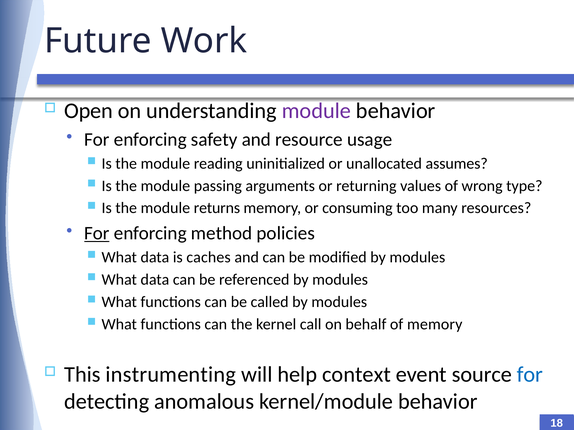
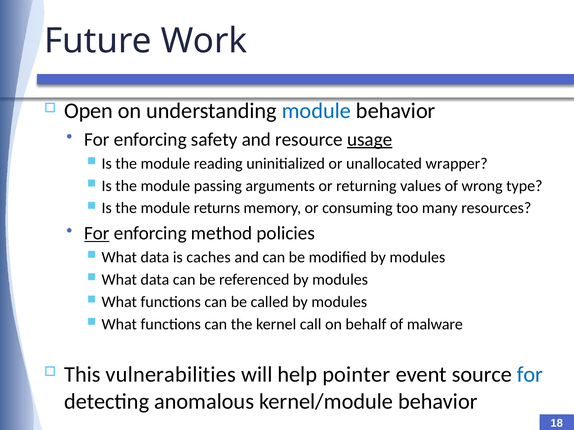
module colour: purple -> blue (316, 111)
usage underline: none -> present (370, 140)
assumes: assumes -> wrapper (457, 164)
of memory: memory -> malware (435, 325)
instrumenting: instrumenting -> vulnerabilities (171, 375)
context: context -> pointer (356, 375)
